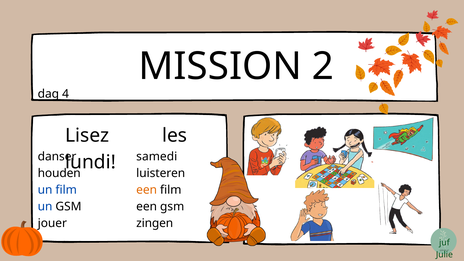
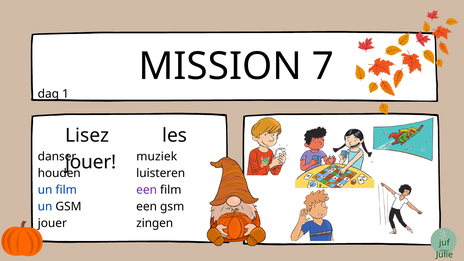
2: 2 -> 7 (323, 66)
4: 4 -> 1 (66, 94)
samedi: samedi -> muziek (157, 156)
lundi: lundi -> jouer (91, 162)
een colour: orange -> purple (147, 190)
